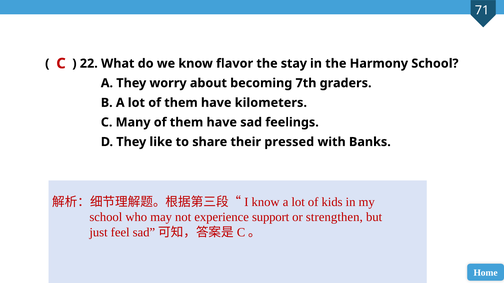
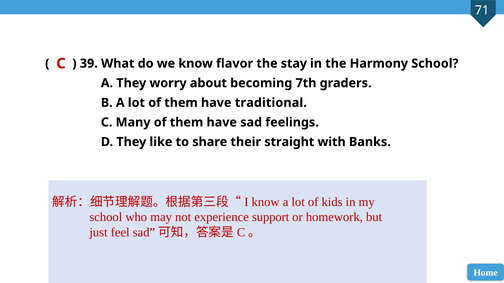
22: 22 -> 39 (89, 64)
kilometers: kilometers -> traditional (271, 103)
pressed: pressed -> straight (289, 142)
strengthen: strengthen -> homework (334, 218)
